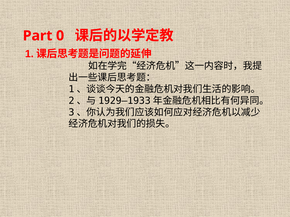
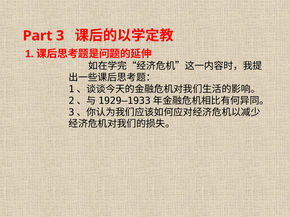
0: 0 -> 3 (60, 36)
